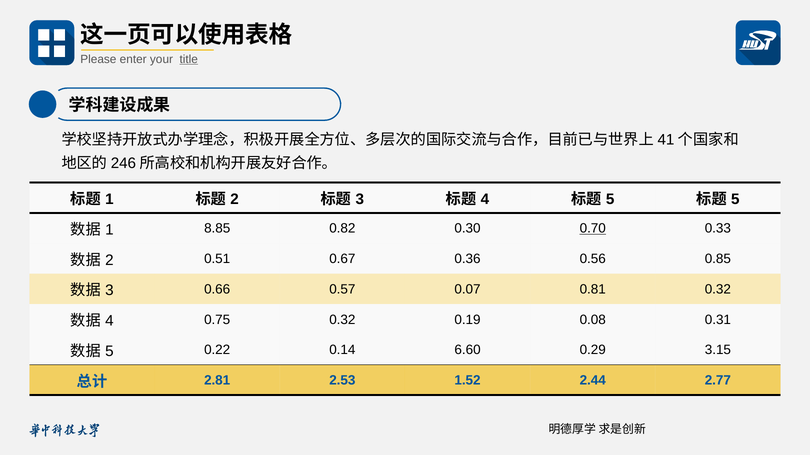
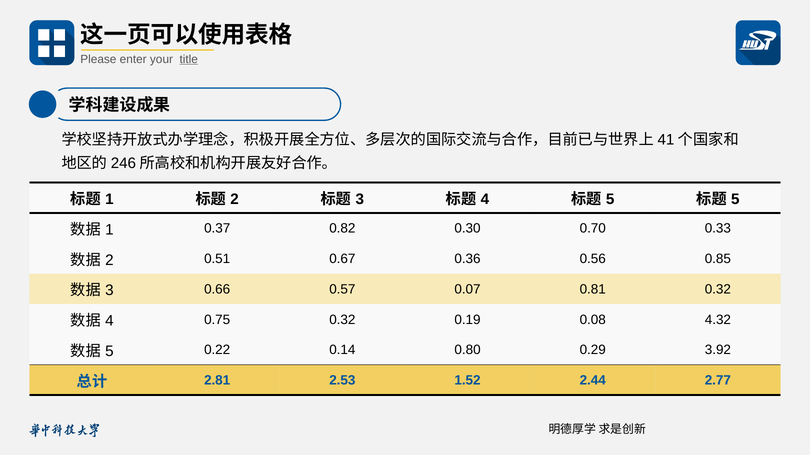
8.85: 8.85 -> 0.37 (217, 229)
0.70 underline: present -> none (593, 229)
0.31: 0.31 -> 4.32 (718, 320)
6.60: 6.60 -> 0.80 (468, 350)
3.15: 3.15 -> 3.92 (718, 350)
